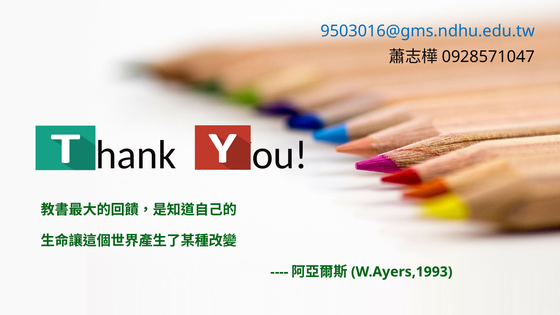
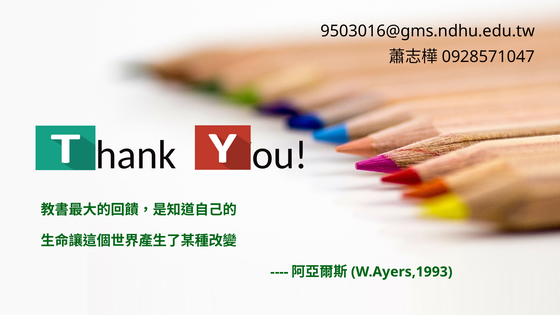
9503016@gms.ndhu.edu.tw colour: blue -> black (428, 31)
